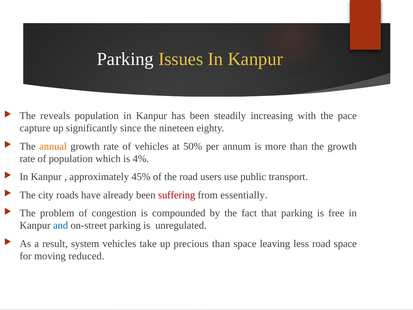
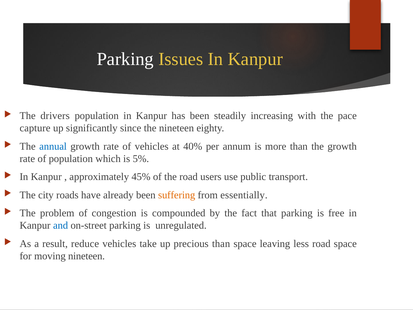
reveals: reveals -> drivers (55, 116)
annual colour: orange -> blue (53, 146)
50%: 50% -> 40% (193, 146)
4%: 4% -> 5% (141, 159)
suffering colour: red -> orange (177, 195)
system: system -> reduce (85, 243)
moving reduced: reduced -> nineteen (87, 256)
